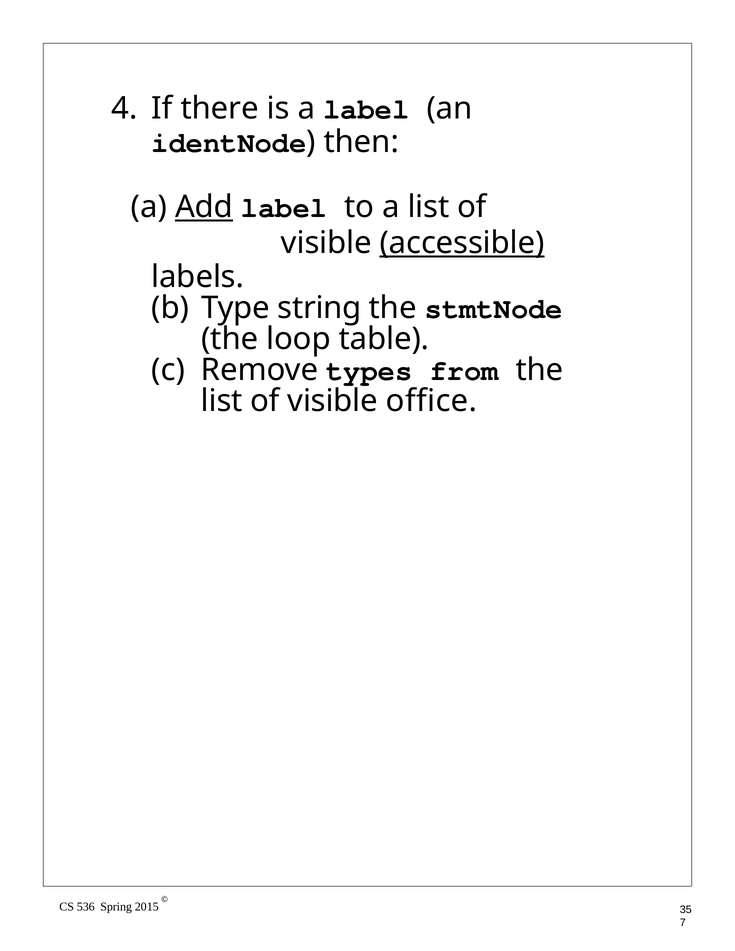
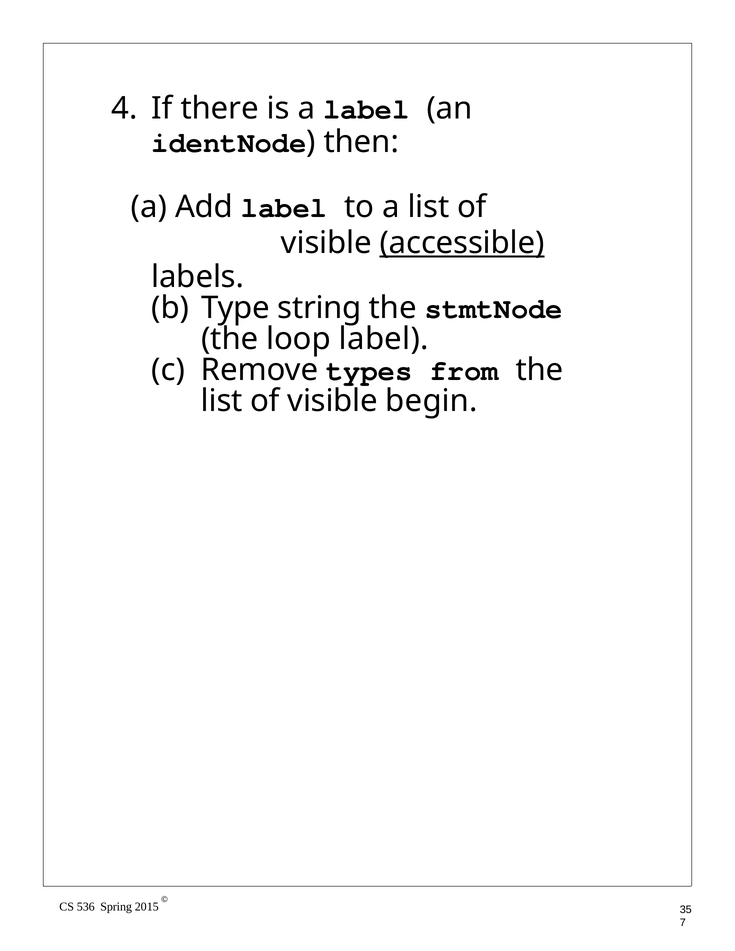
Add underline: present -> none (204, 207)
loop table: table -> label (384, 339)
office: office -> begin (432, 401)
